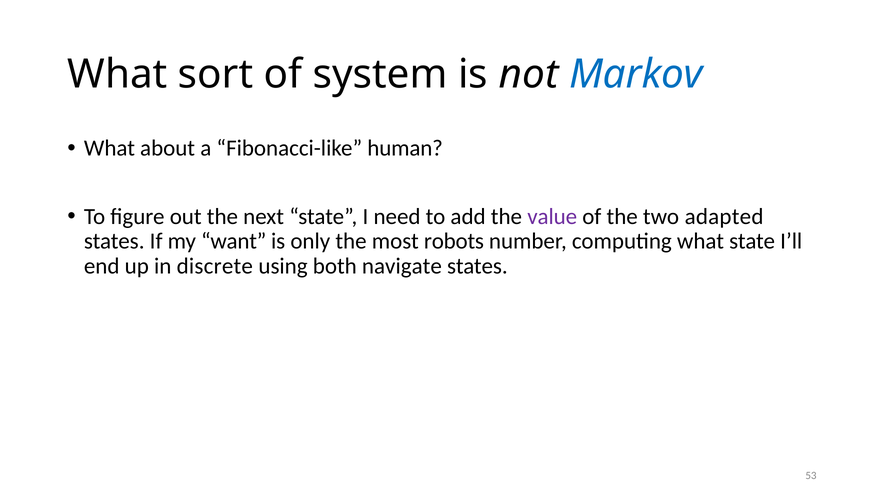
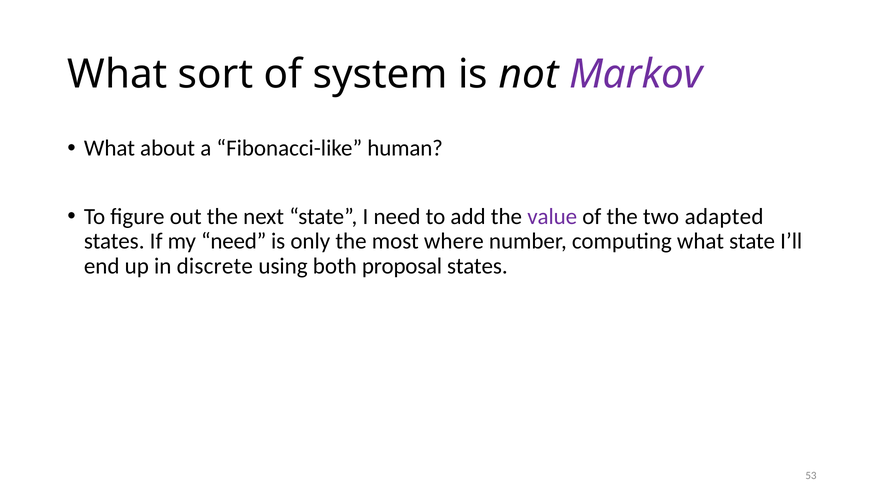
Markov colour: blue -> purple (636, 74)
my want: want -> need (234, 241)
robots: robots -> where (454, 241)
navigate: navigate -> proposal (402, 266)
